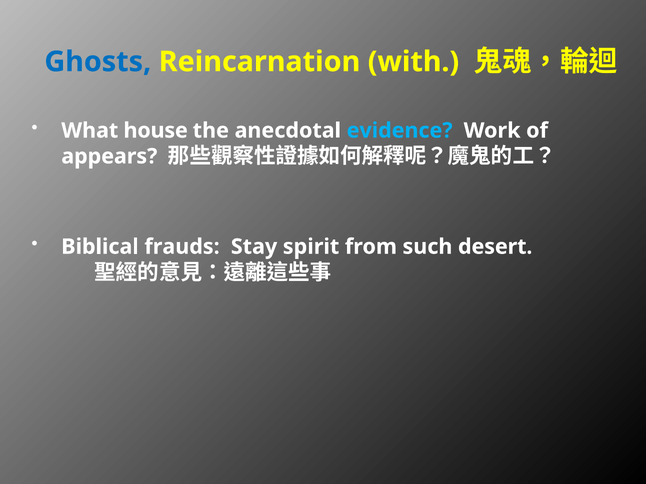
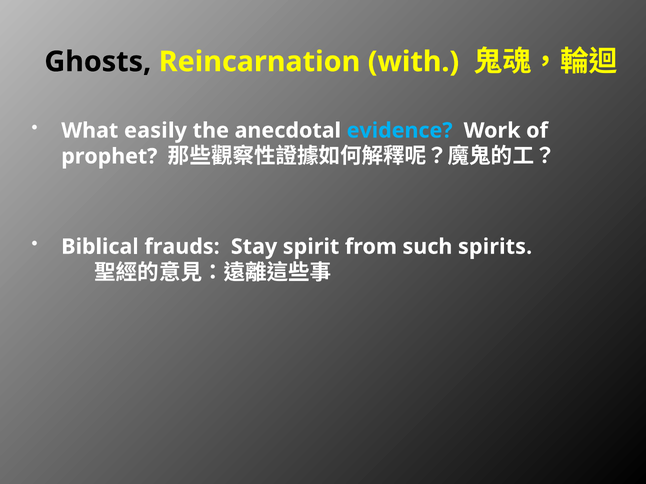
Ghosts colour: blue -> black (98, 62)
house: house -> easily (155, 131)
appears: appears -> prophet (109, 157)
desert: desert -> spirits (495, 247)
